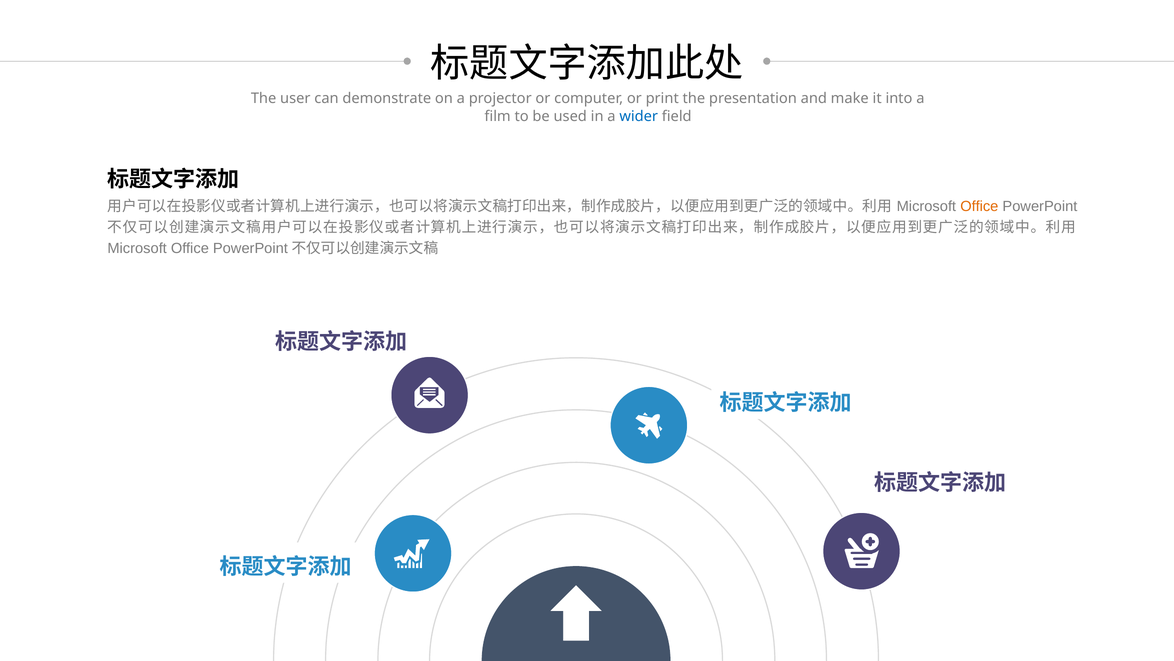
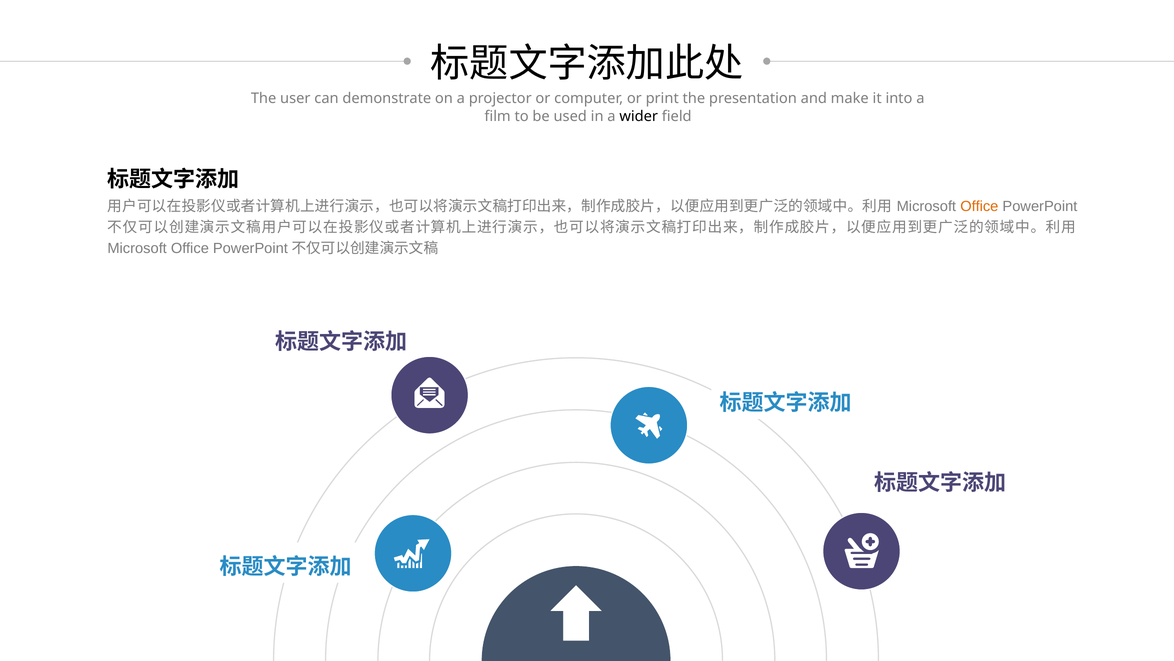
wider colour: blue -> black (639, 116)
